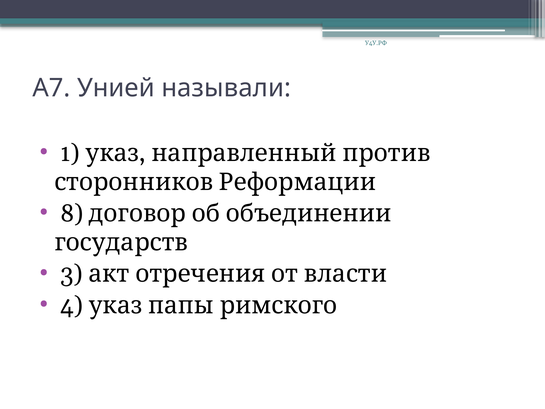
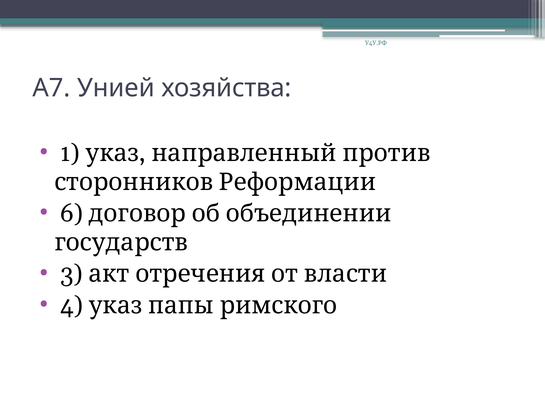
называли: называли -> хозяйства (226, 88)
8: 8 -> 6 (72, 213)
